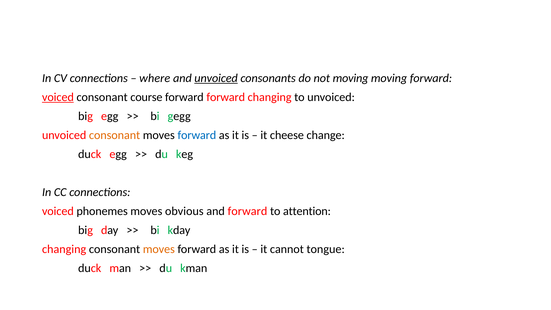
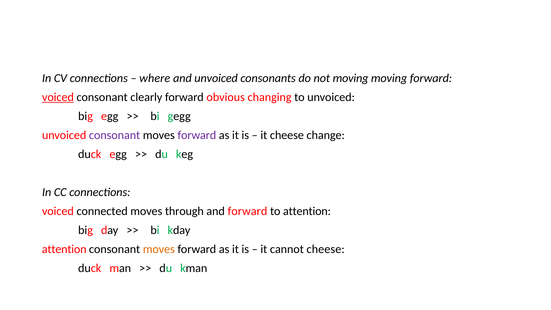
unvoiced underline: present -> none (216, 78)
course: course -> clearly (146, 97)
forward forward: forward -> obvious (226, 97)
consonant colour: orange -> purple (115, 135)
forward colour: blue -> purple (197, 135)
phonemes: phonemes -> connected (102, 211)
obvious: obvious -> through (184, 211)
changing: changing -> attention (64, 249)
cannot tongue: tongue -> cheese (326, 249)
